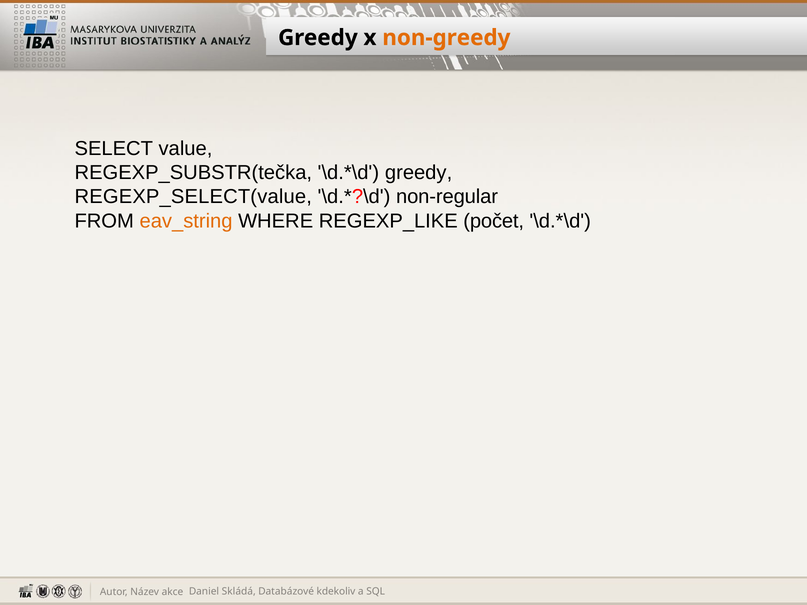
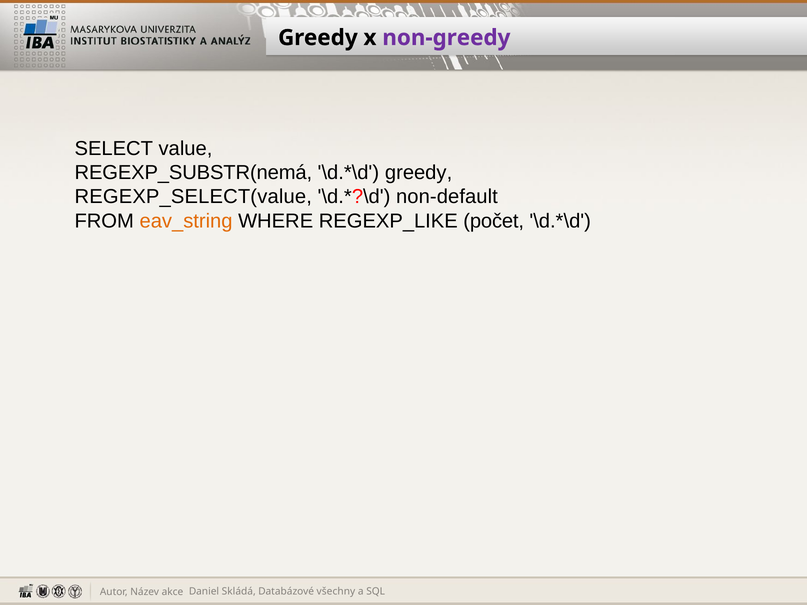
non-greedy colour: orange -> purple (446, 38)
REGEXP_SUBSTR(tečka: REGEXP_SUBSTR(tečka -> REGEXP_SUBSTR(nemá (193, 173)
non-regular: non-regular -> non-default (447, 197)
kdekoliv: kdekoliv -> všechny (336, 592)
